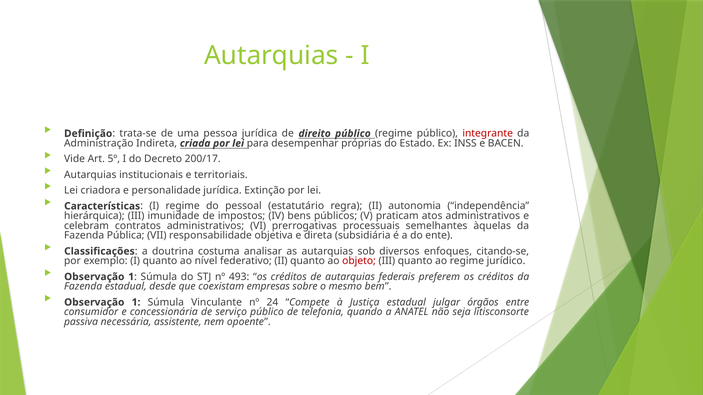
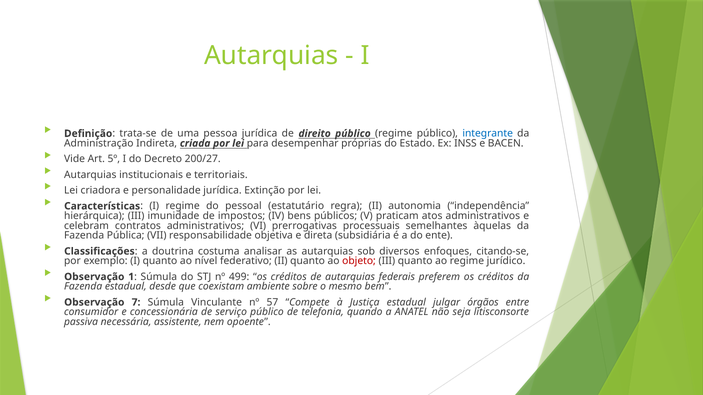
integrante colour: red -> blue (488, 134)
200/17: 200/17 -> 200/27 (203, 159)
493: 493 -> 499 (239, 277)
empresas: empresas -> ambiente (268, 287)
1: 1 -> 7 (136, 303)
24: 24 -> 57 (272, 303)
